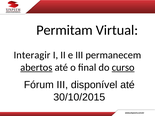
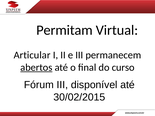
Interagir: Interagir -> Articular (32, 55)
curso underline: present -> none (123, 68)
30/10/2015: 30/10/2015 -> 30/02/2015 (79, 97)
